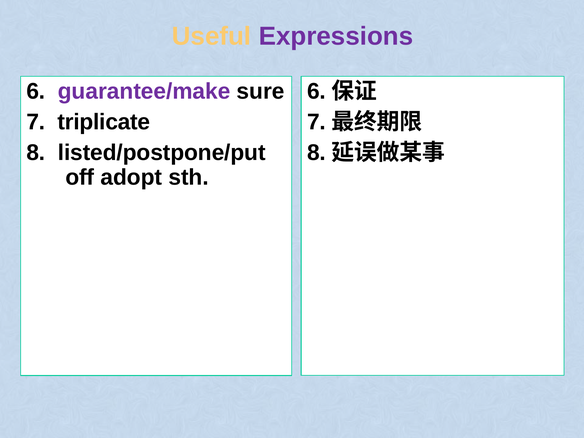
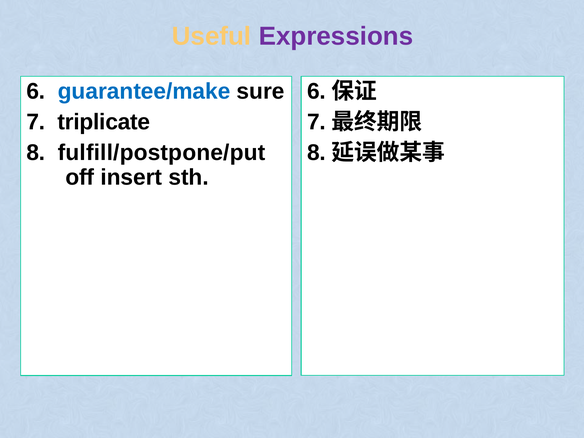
guarantee/make colour: purple -> blue (144, 91)
listed/postpone/put: listed/postpone/put -> fulfill/postpone/put (162, 153)
adopt: adopt -> insert (131, 177)
